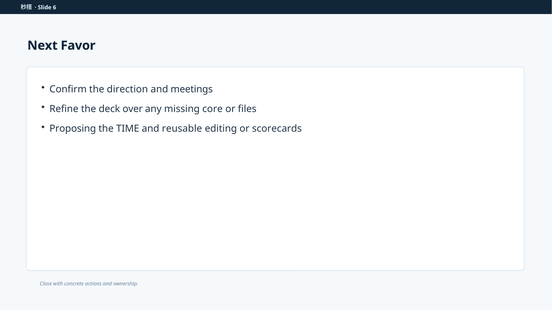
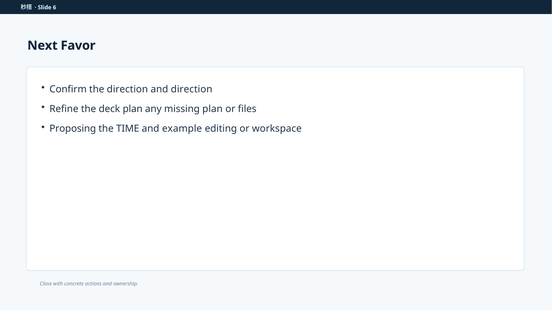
and meetings: meetings -> direction (192, 89)
deck over: over -> plan (133, 109)
missing core: core -> plan (213, 109)
reusable: reusable -> example (182, 129)
scorecards: scorecards -> workspace (277, 129)
